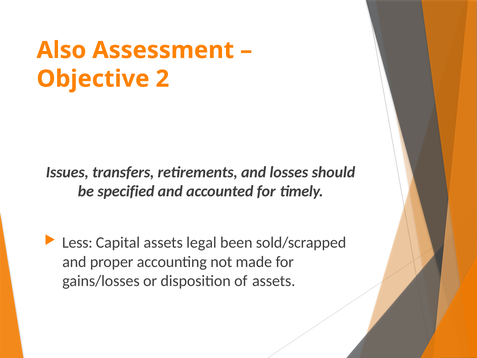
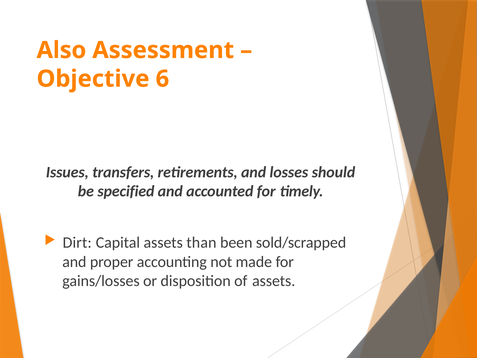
2: 2 -> 6 (162, 79)
Less: Less -> Dirt (77, 243)
legal: legal -> than (201, 243)
